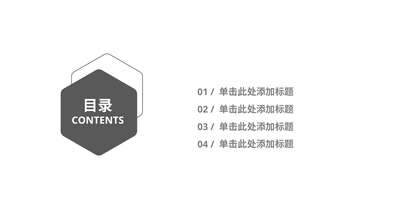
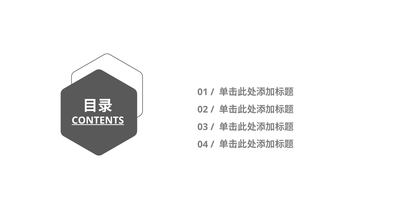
CONTENTS underline: none -> present (98, 121)
